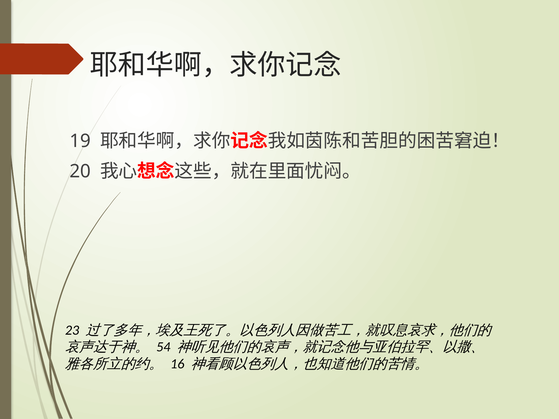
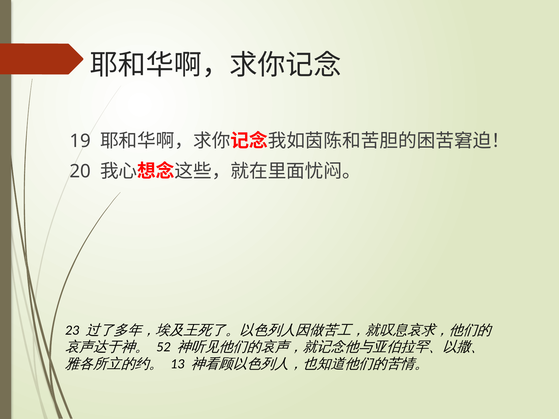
54: 54 -> 52 (163, 347)
16: 16 -> 13 (177, 364)
